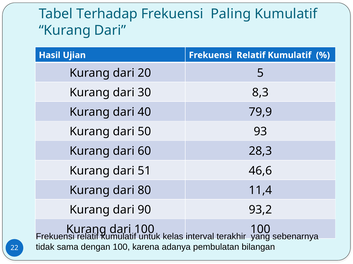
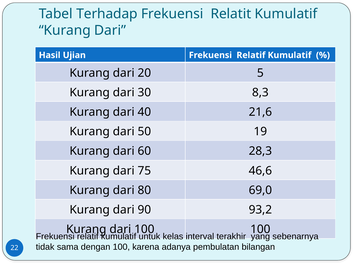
Paling: Paling -> Relatit (231, 14)
79,9: 79,9 -> 21,6 (260, 112)
93: 93 -> 19 (260, 132)
51: 51 -> 75 (144, 171)
11,4: 11,4 -> 69,0 (260, 191)
